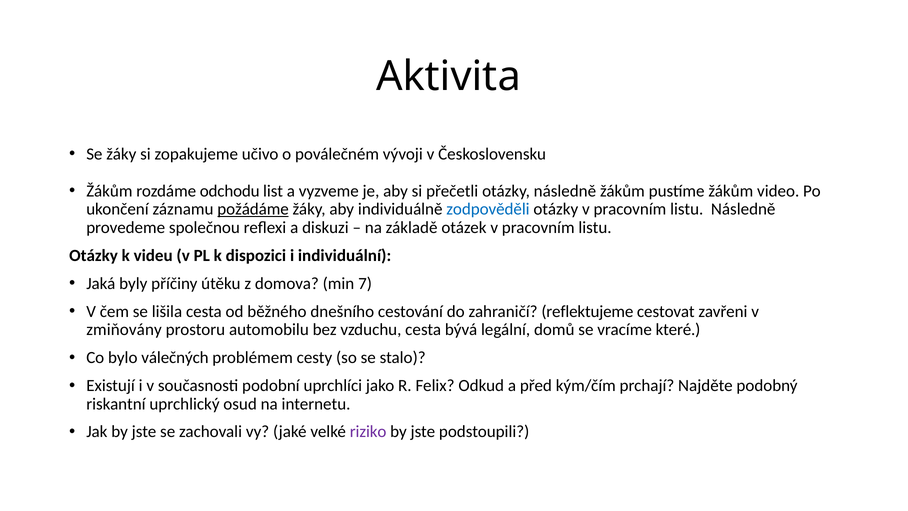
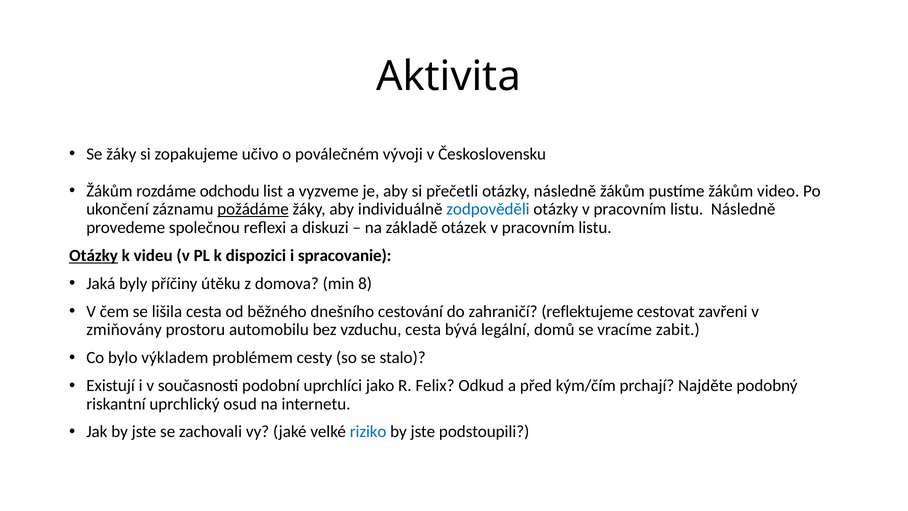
Otázky underline: none -> present (94, 256)
individuální: individuální -> spracovanie (345, 256)
7: 7 -> 8 (365, 283)
které: které -> zabit (678, 330)
válečných: válečných -> výkladem (175, 357)
riziko colour: purple -> blue (368, 432)
